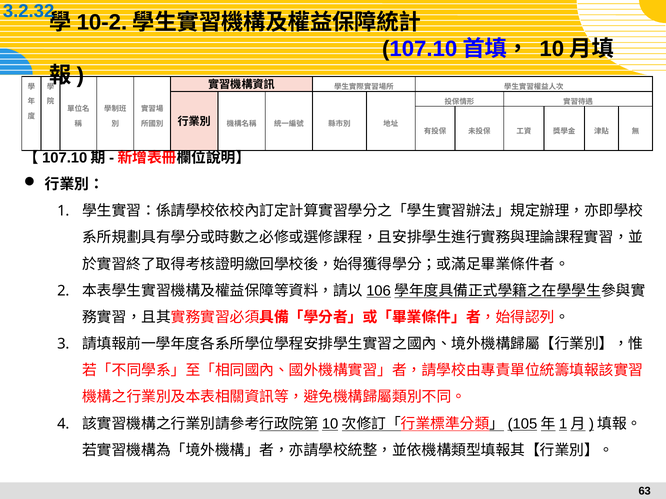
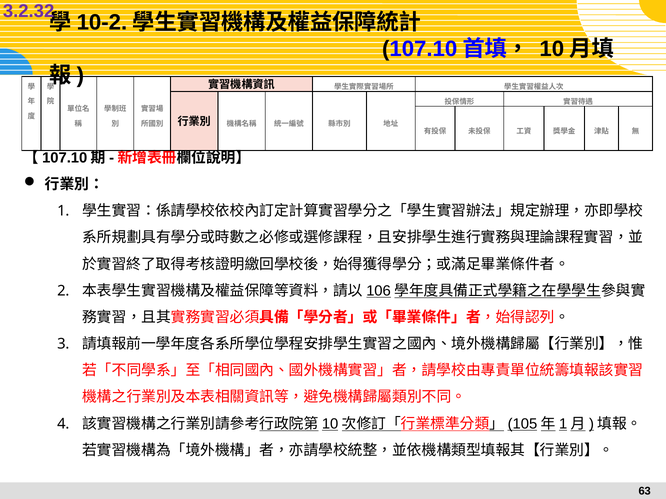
3.2.32 colour: blue -> purple (29, 11)
